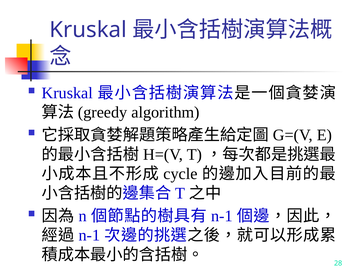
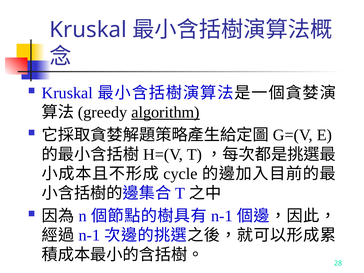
algorithm underline: none -> present (165, 112)
